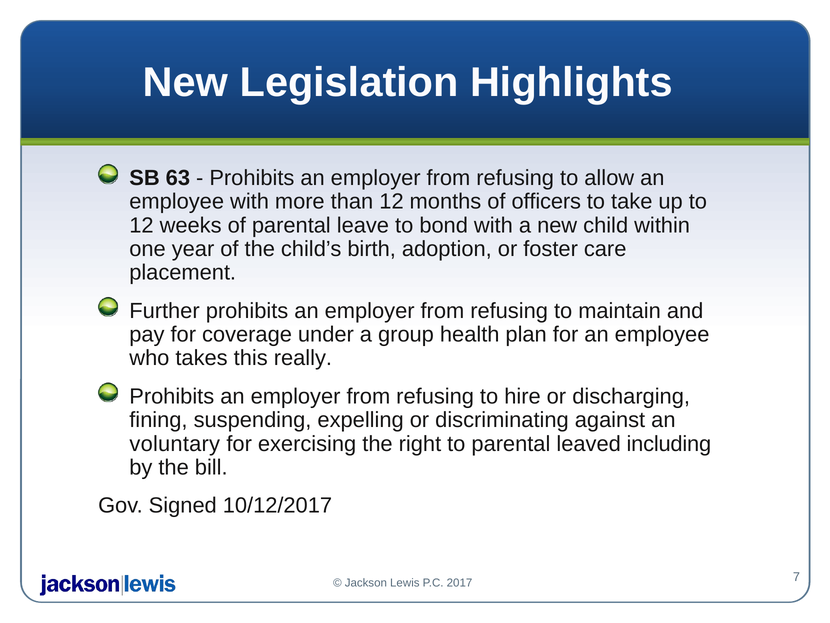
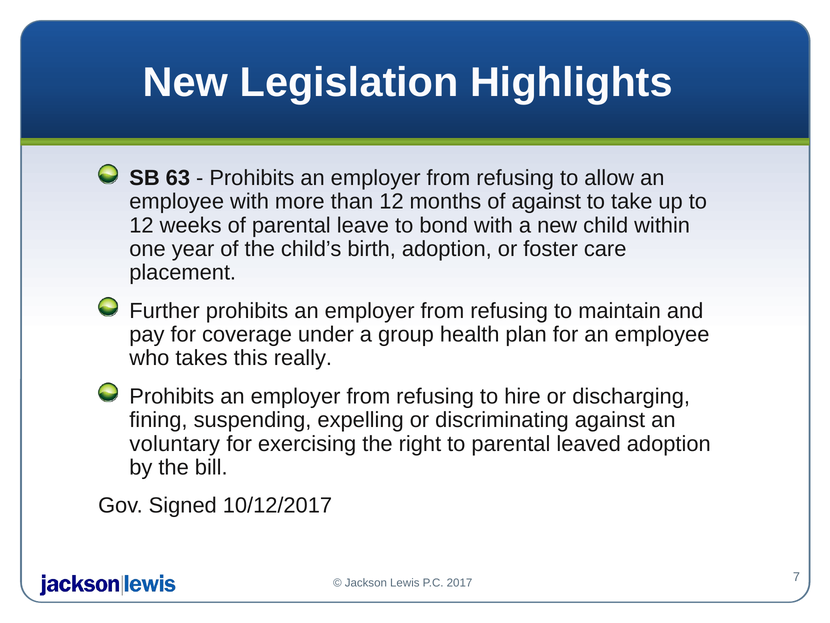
of officers: officers -> against (546, 202)
leaved including: including -> adoption (669, 443)
